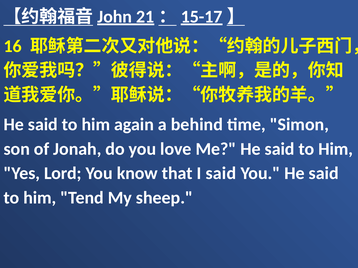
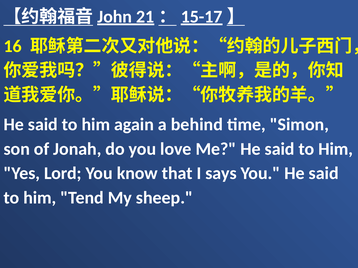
I said: said -> says (221, 174)
